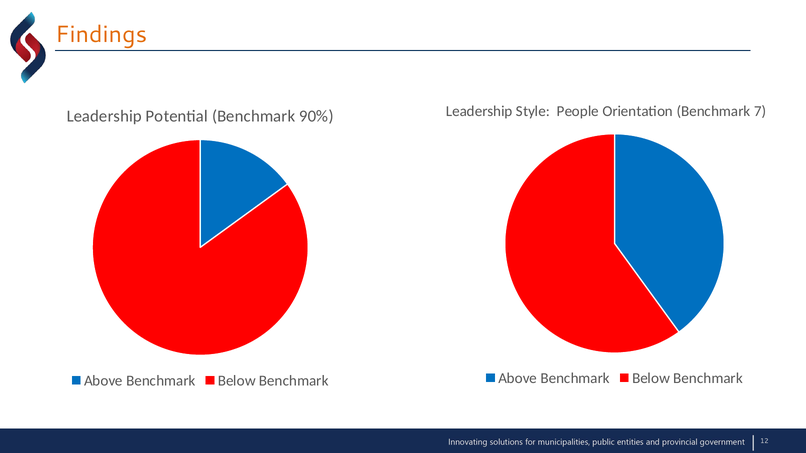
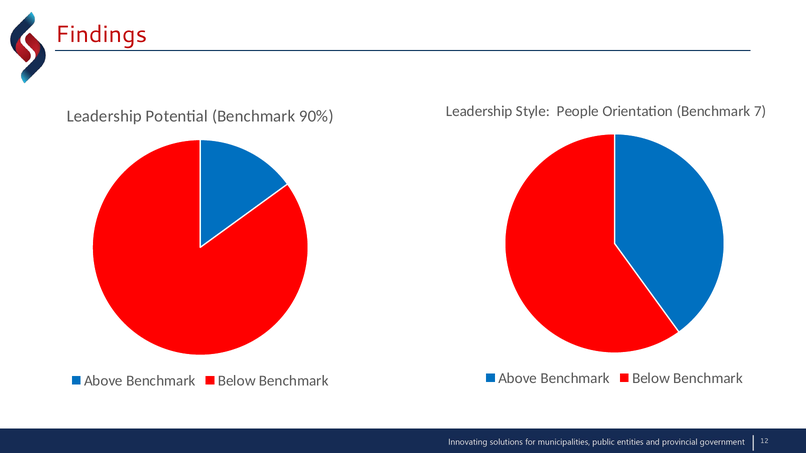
Findings colour: orange -> red (101, 35)
